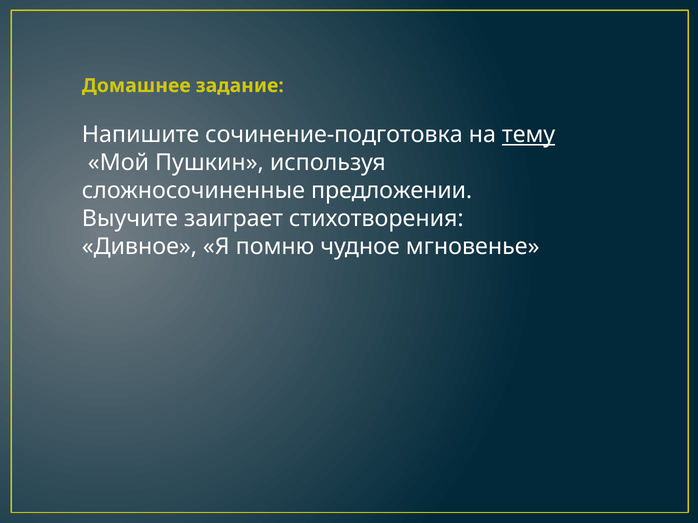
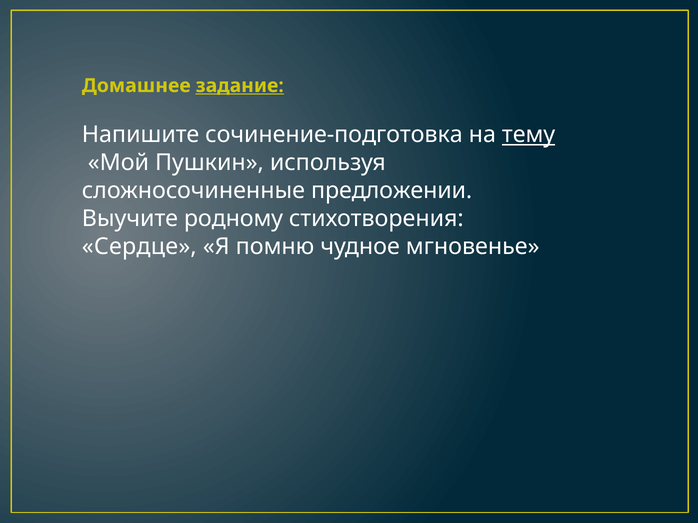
задание underline: none -> present (240, 86)
заиграет: заиграет -> родному (234, 219)
Дивное: Дивное -> Сердце (139, 247)
